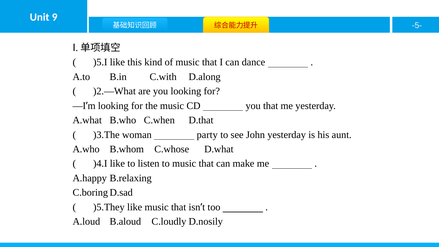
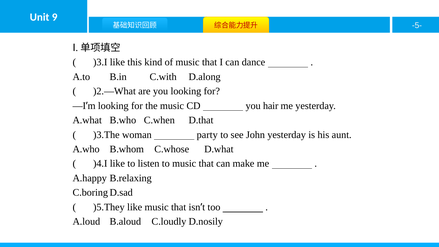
)5.I: )5.I -> )3.I (100, 62)
you that: that -> hair (271, 106)
